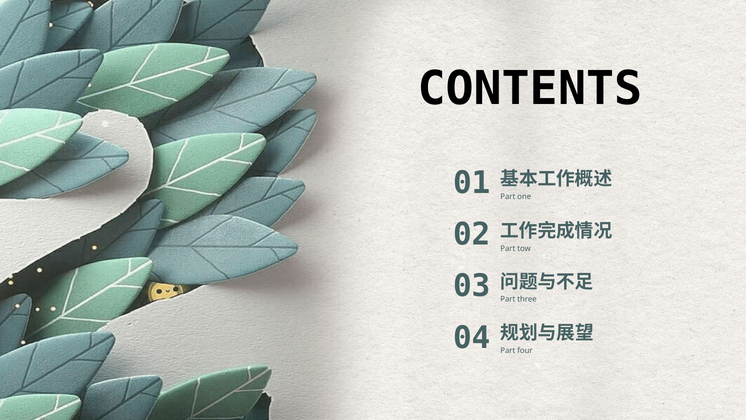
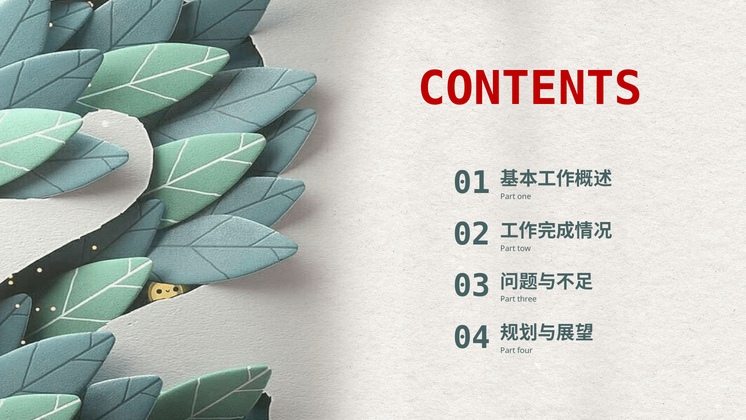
CONTENTS colour: black -> red (530, 89)
